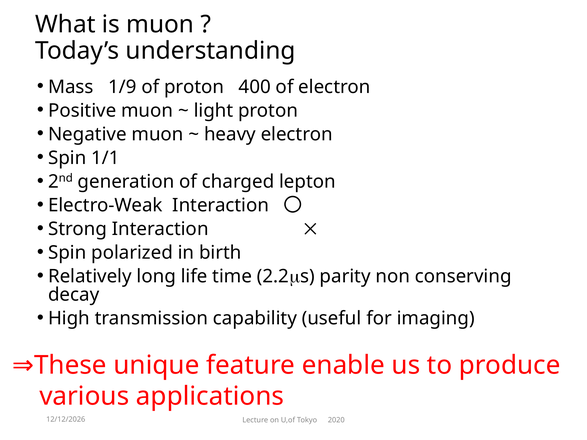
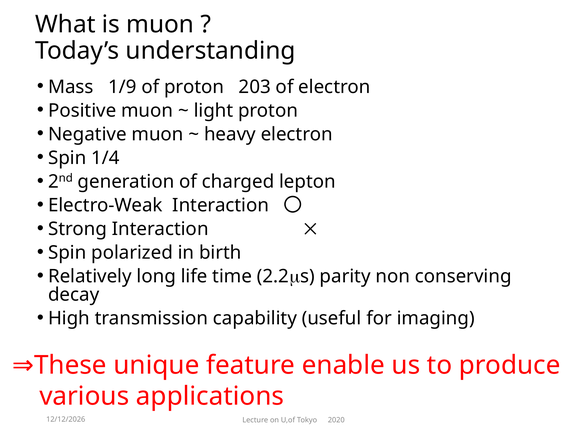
400: 400 -> 203 (255, 87)
1/1: 1/1 -> 1/4 (105, 158)
